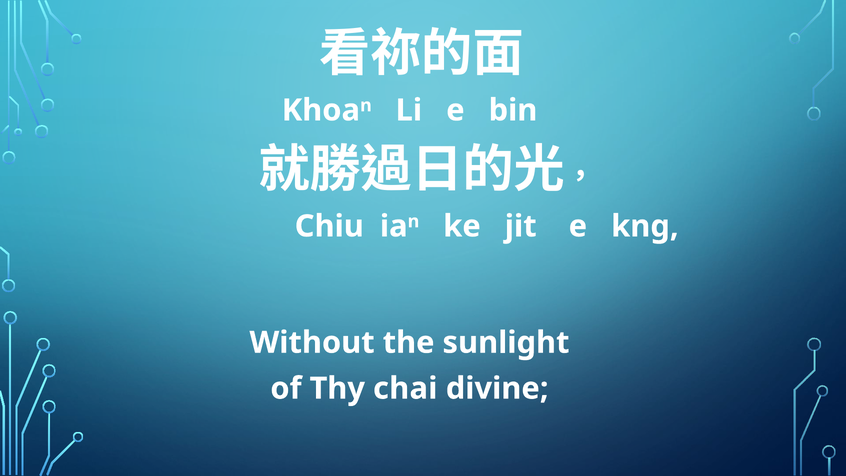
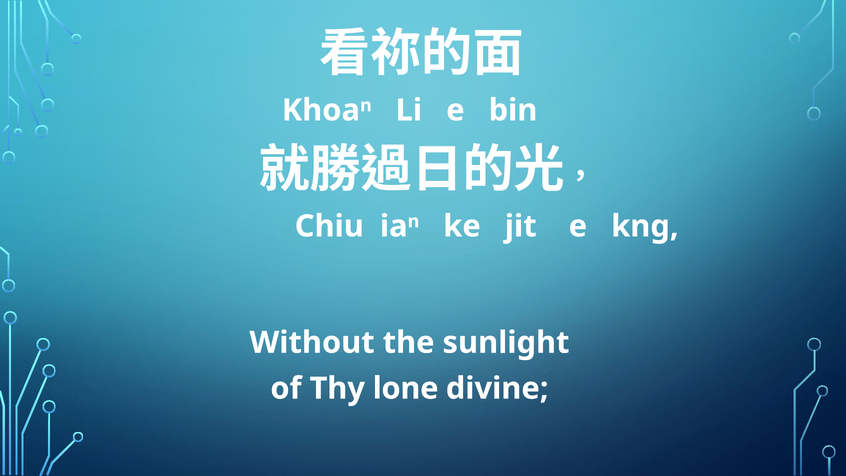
chai: chai -> lone (406, 388)
